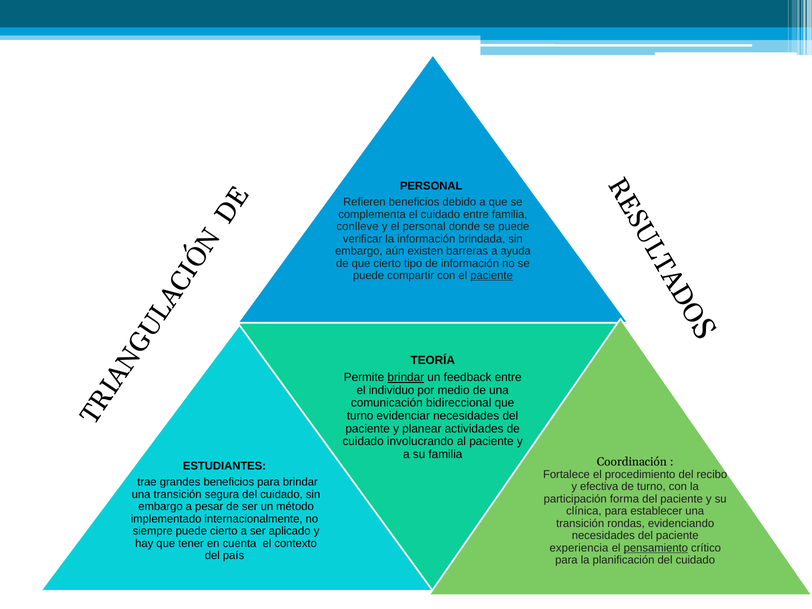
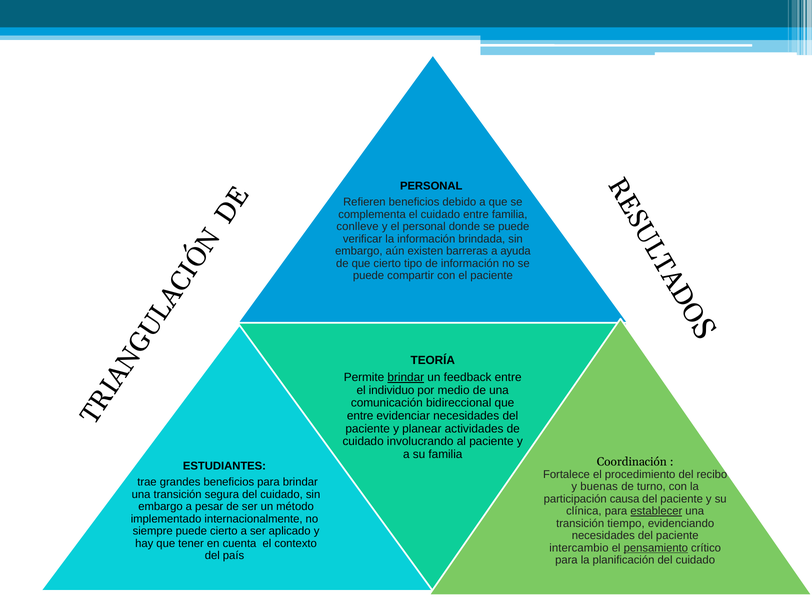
paciente underline: present -> none (492, 275)
turno: turno -> entre (360, 416)
efectiva: efectiva -> buenas (599, 487)
forma: forma -> causa (625, 499)
establecer underline: none -> present (656, 511)
rondas: rondas -> tiempo (626, 523)
experiencia: experiencia -> intercambio (579, 548)
